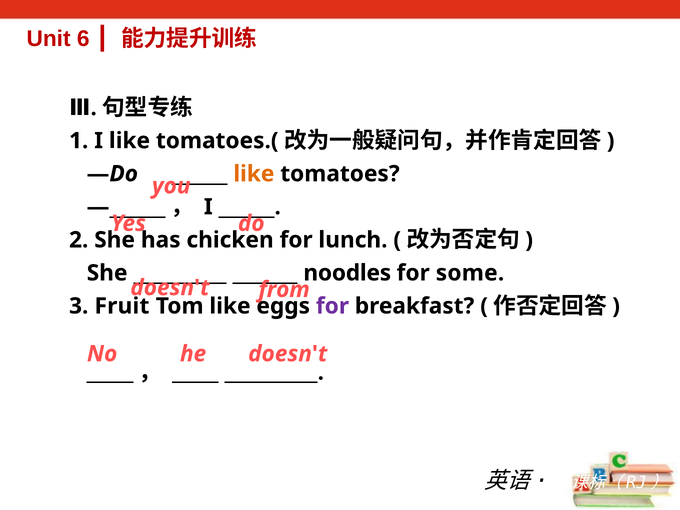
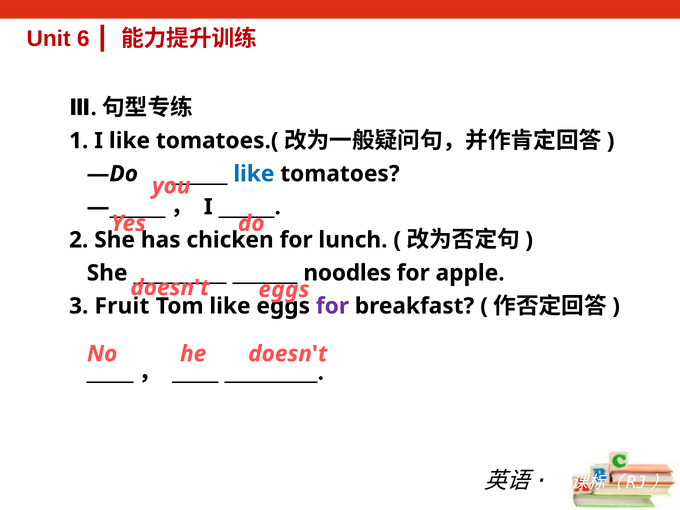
like colour: orange -> blue (254, 174)
some: some -> apple (470, 273)
doesn't from: from -> eggs (284, 290)
